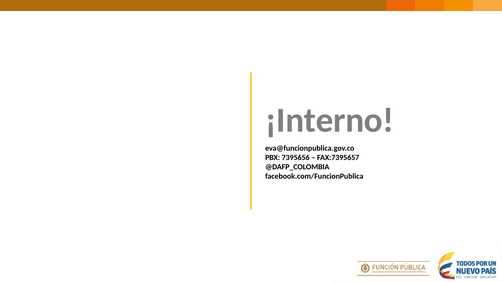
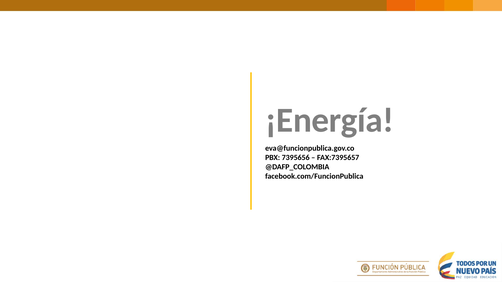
¡Interno: ¡Interno -> ¡Energía (330, 120)
